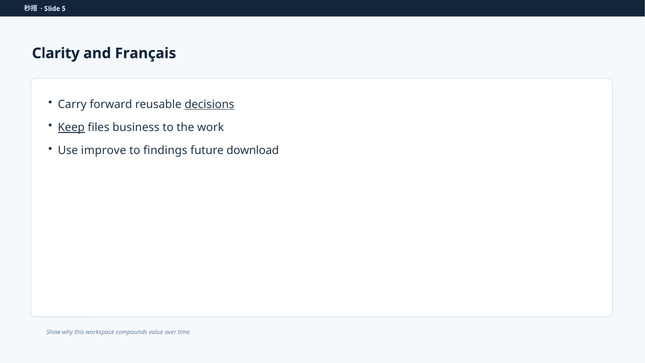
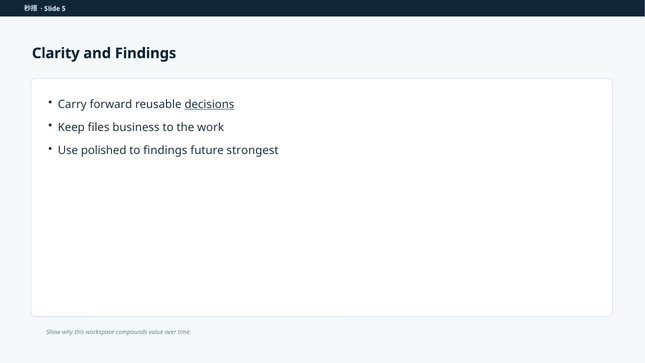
and Français: Français -> Findings (146, 53)
Keep underline: present -> none (71, 128)
improve: improve -> polished (104, 151)
download: download -> strongest (253, 151)
